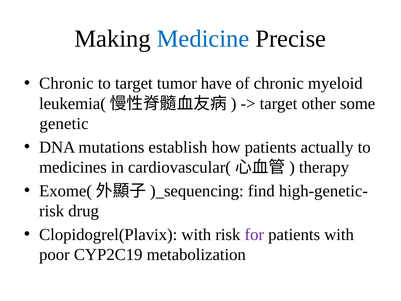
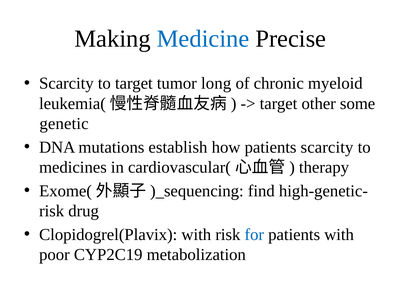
Chronic: Chronic -> Scarcity (66, 83)
have: have -> long (216, 83)
patients actually: actually -> scarcity (327, 147)
for colour: purple -> blue (254, 234)
